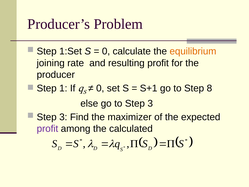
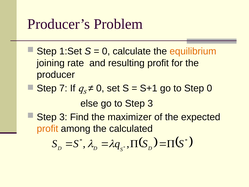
Step 8: 8 -> 0 (209, 88)
1: 1 -> 7 (63, 88)
profit colour: purple -> orange (47, 128)
